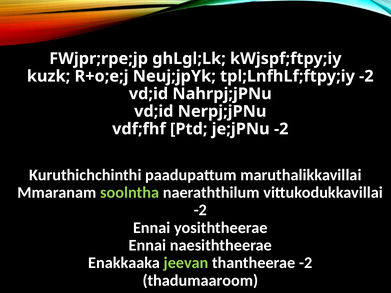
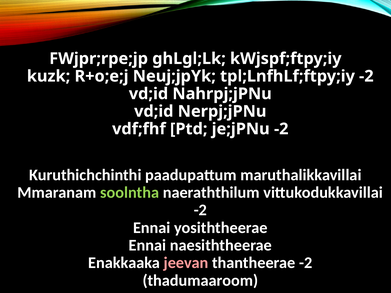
jeevan colour: light green -> pink (186, 263)
